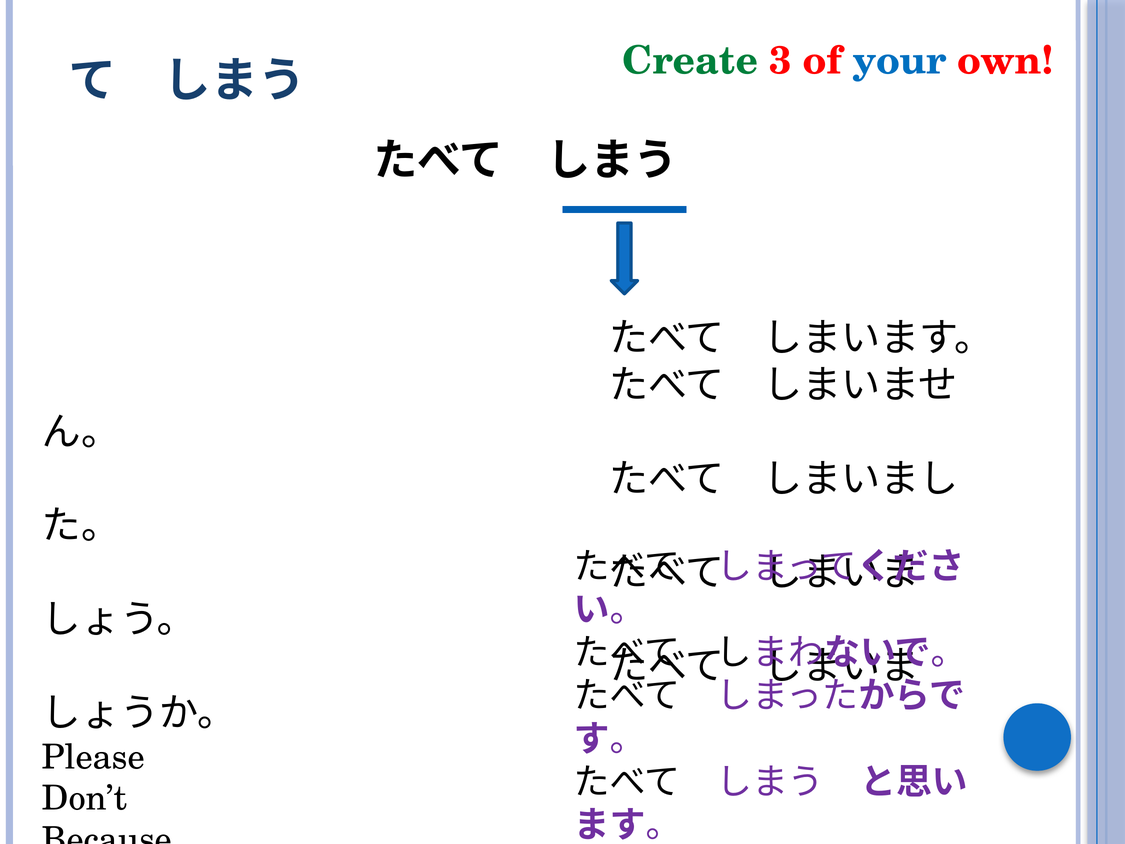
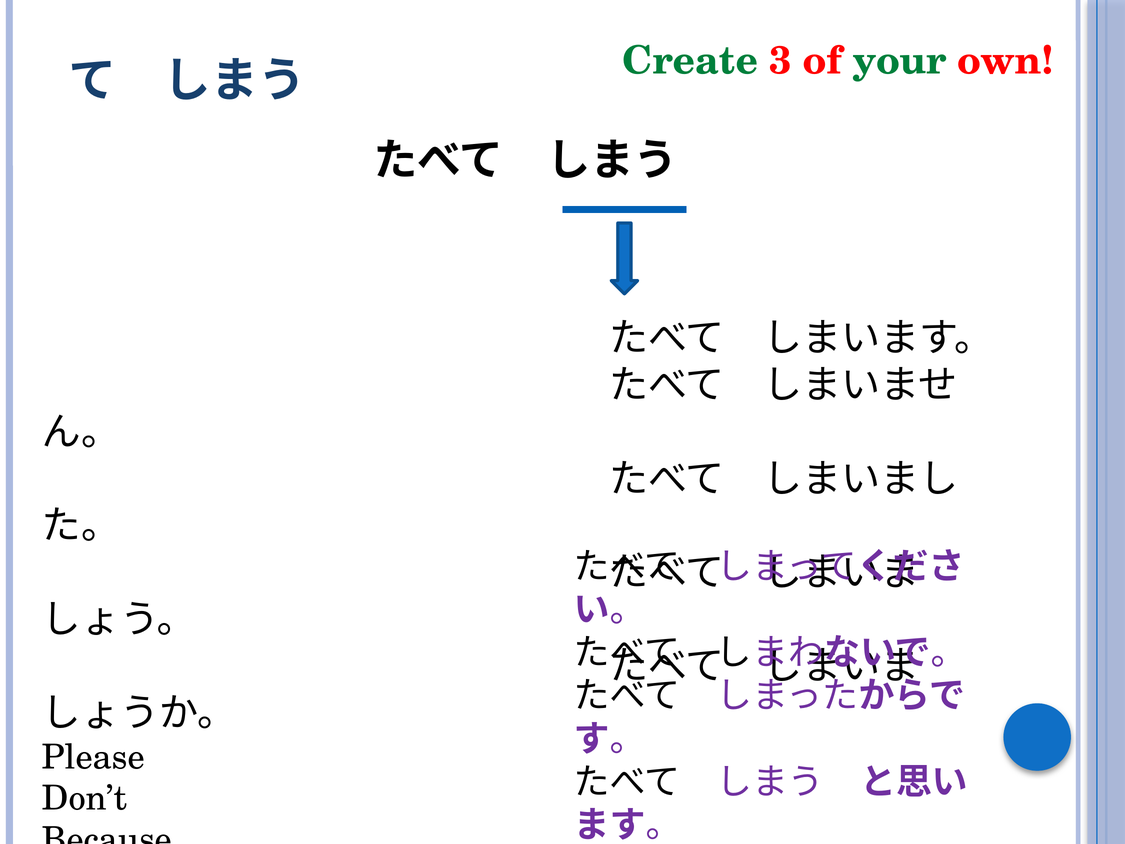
your colour: blue -> green (900, 61)
